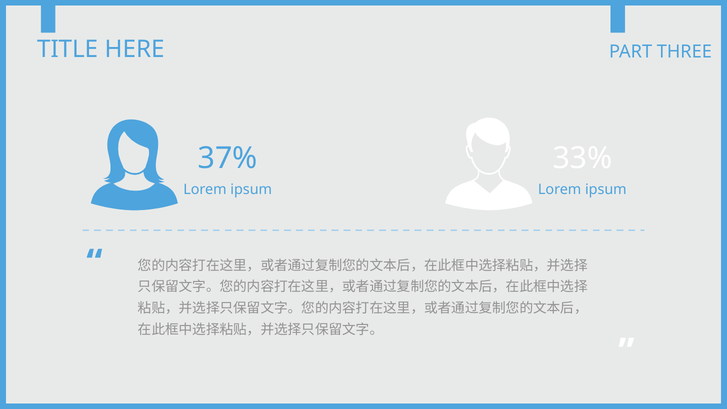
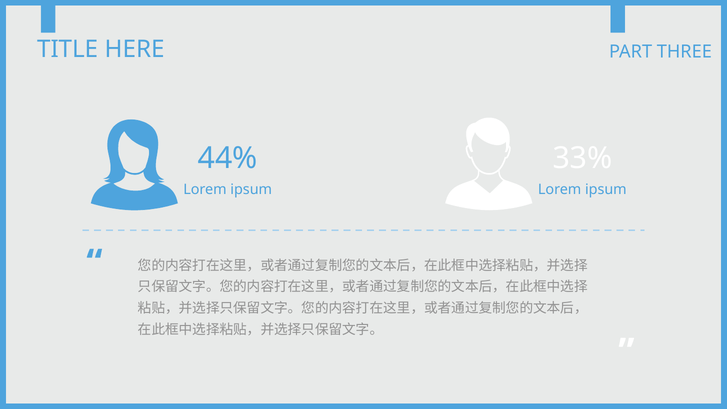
37%: 37% -> 44% (228, 158)
